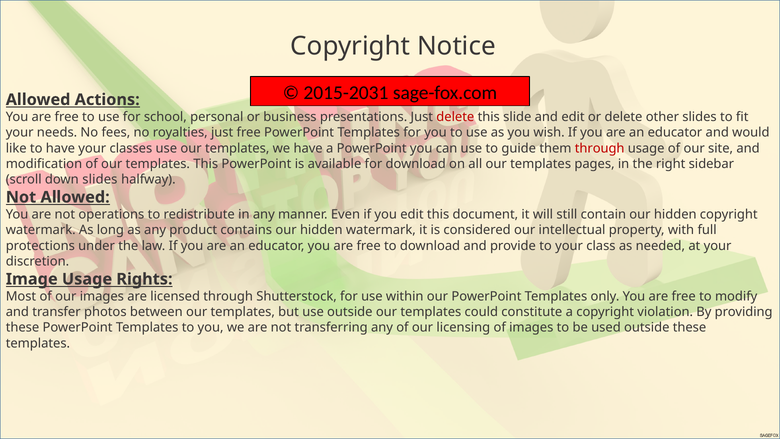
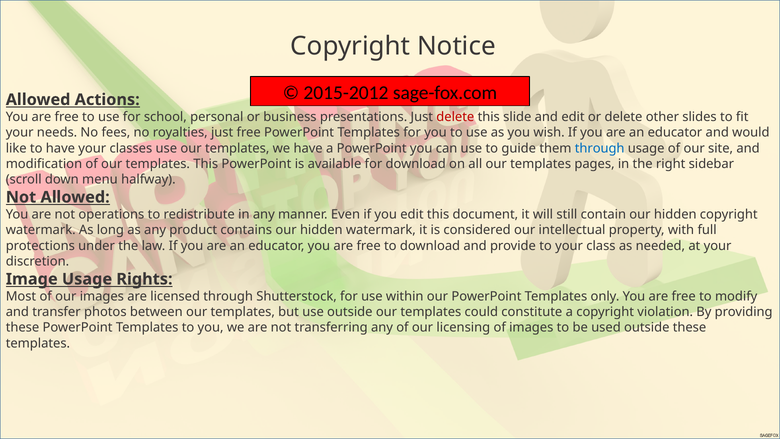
2015-2031: 2015-2031 -> 2015-2012 (346, 93)
through colour: red -> blue (600, 148)
down slides: slides -> menu (100, 179)
